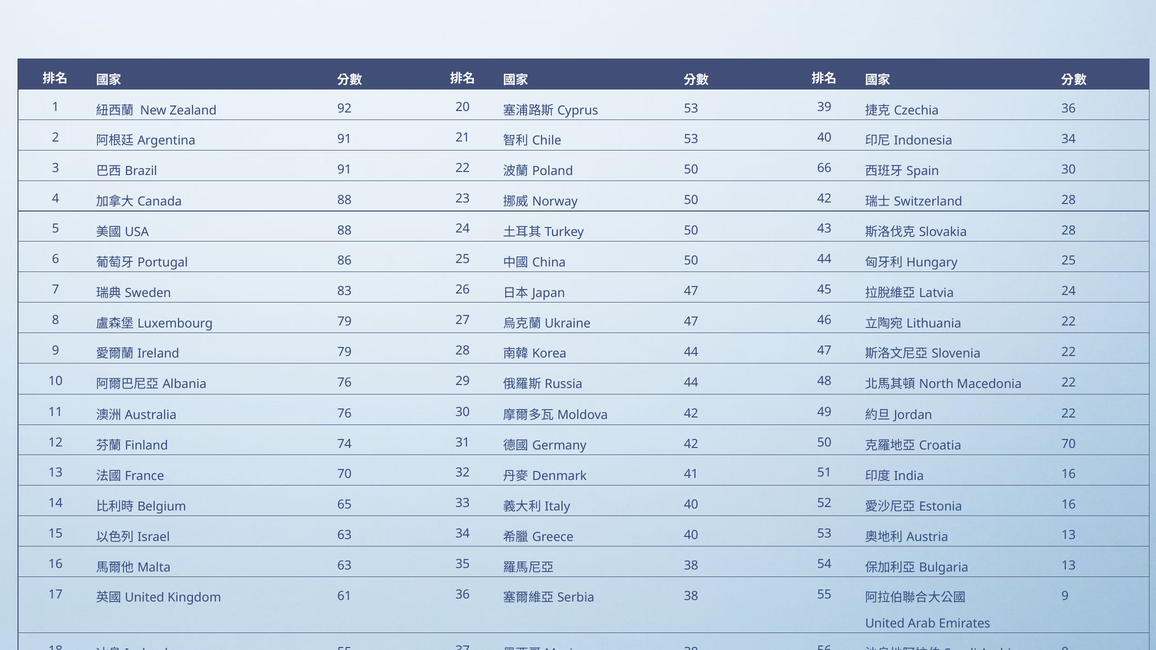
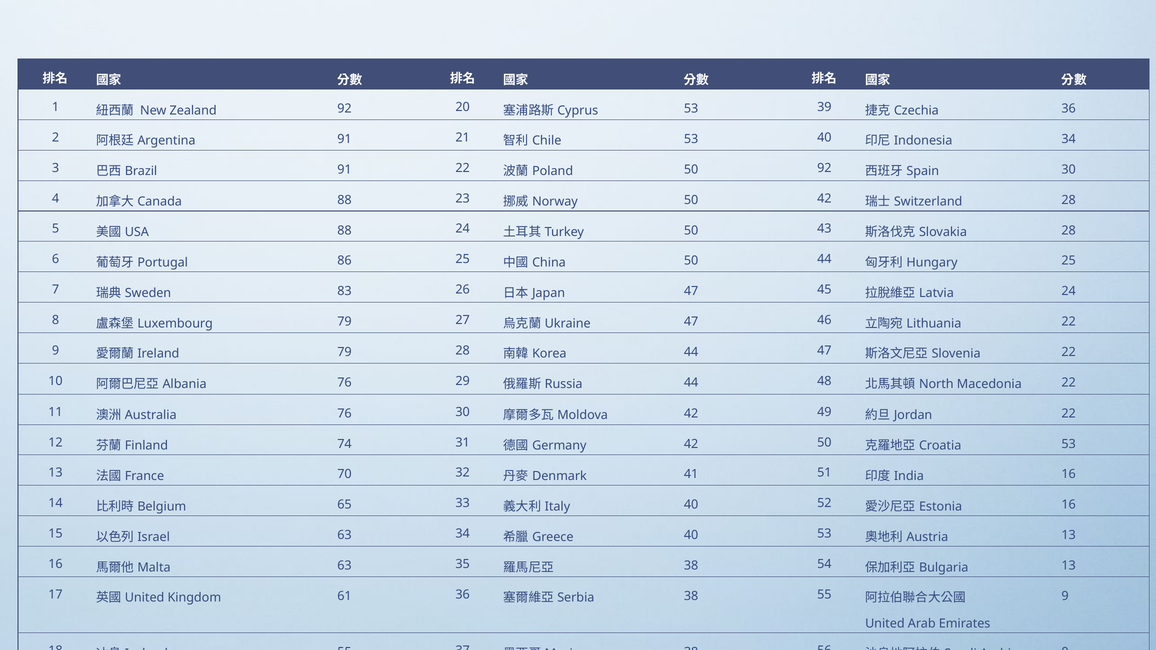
50 66: 66 -> 92 (824, 168)
70: 70 -> 53 (1069, 444)
